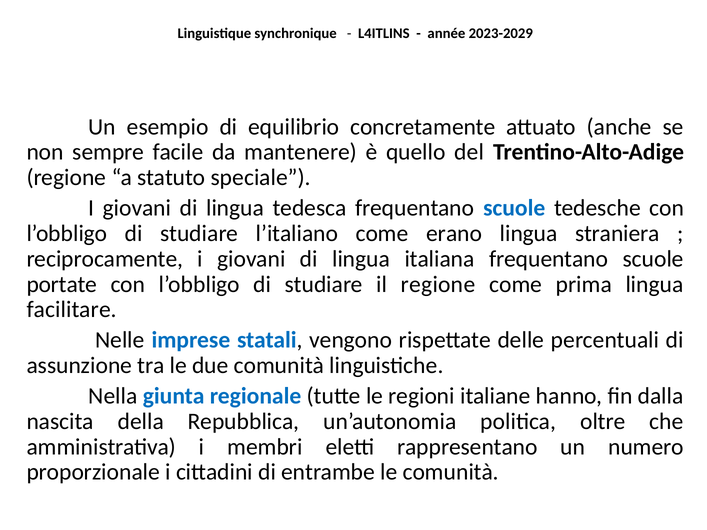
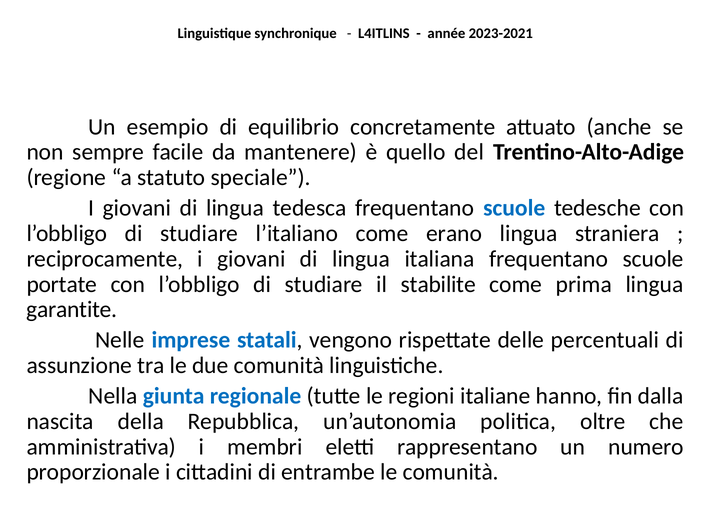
2023-2029: 2023-2029 -> 2023-2021 (501, 34)
il regione: regione -> stabilite (438, 284)
facilitare: facilitare -> garantite (72, 310)
